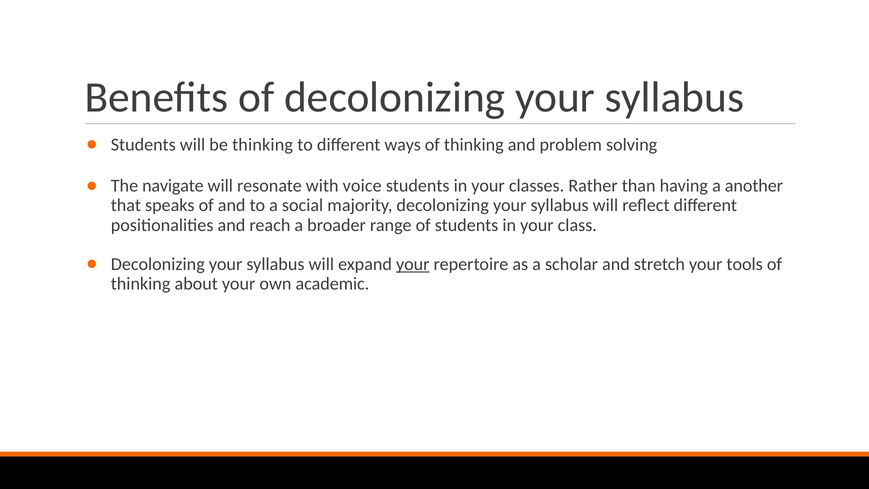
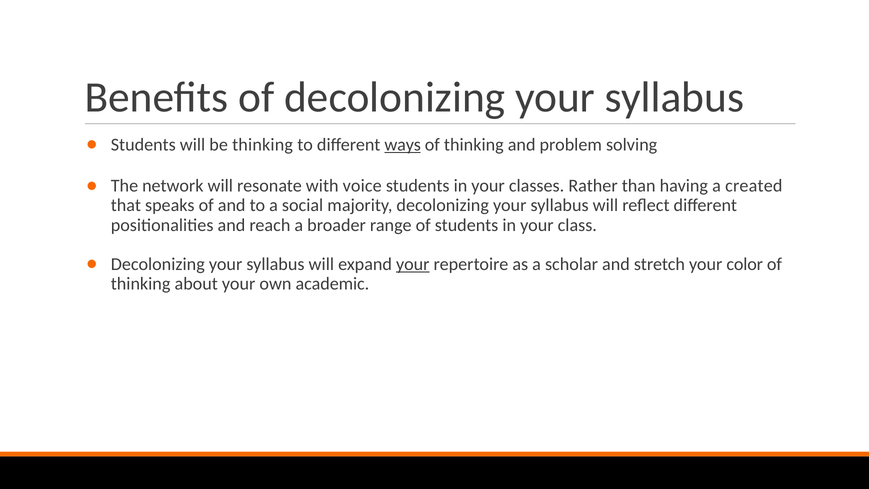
ways underline: none -> present (403, 145)
navigate: navigate -> network (173, 186)
another: another -> created (754, 186)
tools: tools -> color (745, 264)
